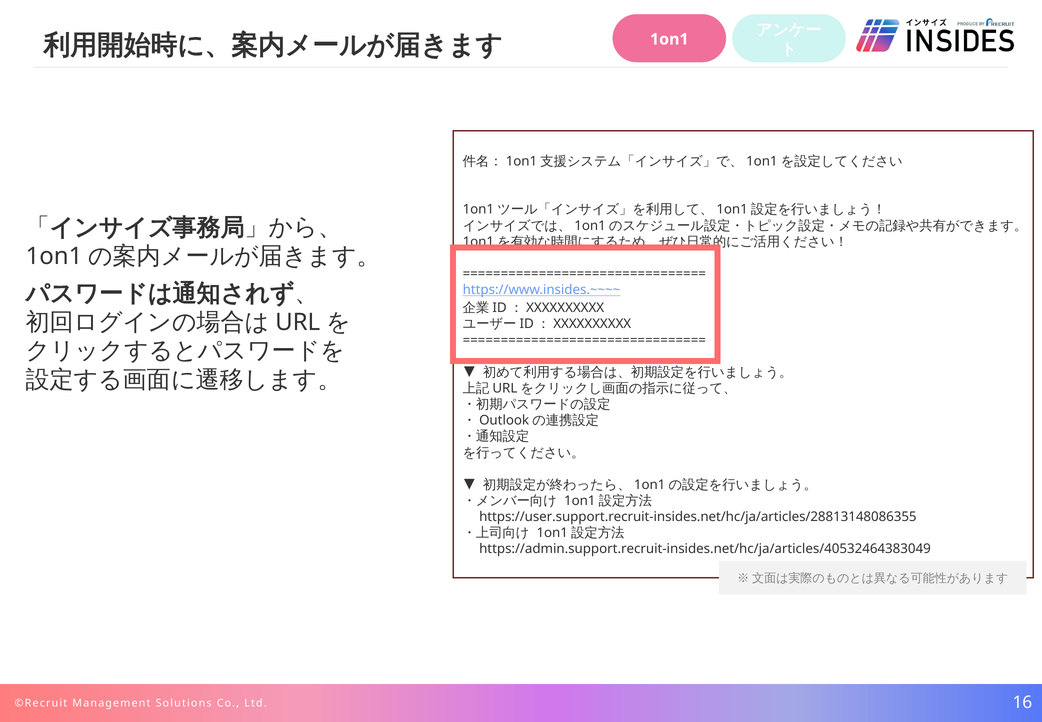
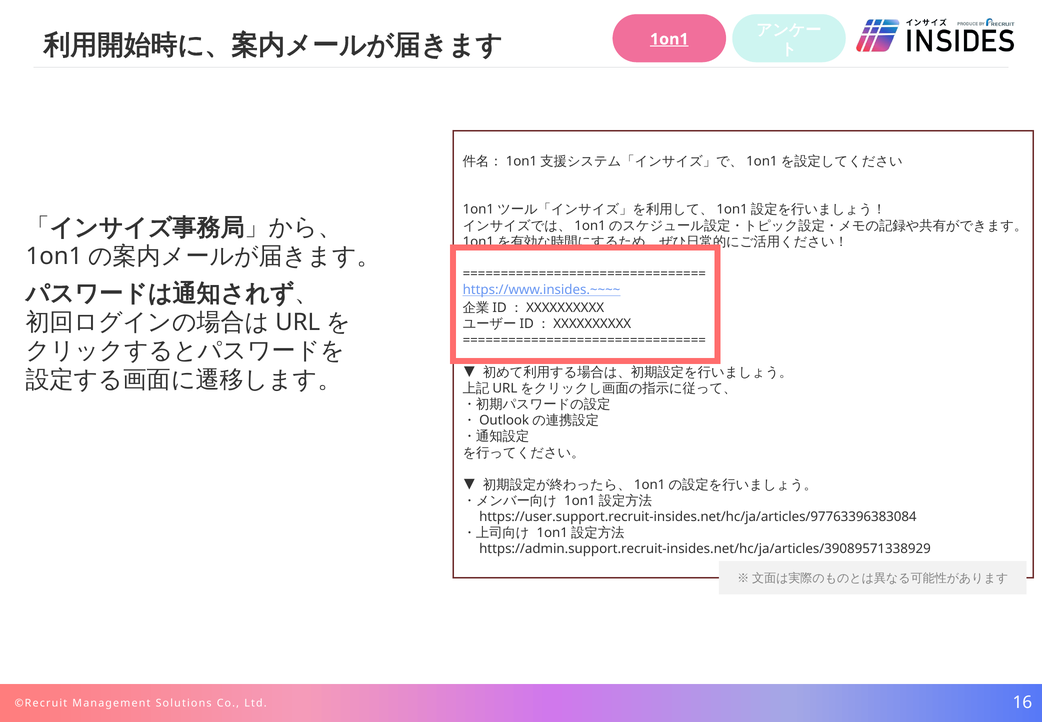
1on1 underline: none -> present (669, 39)
https://user.support.recruit-insides.net/hc/ja/articles/28813148086355: https://user.support.recruit-insides.net/hc/ja/articles/28813148086355 -> https://user.support.recruit-insides.net/hc/ja/articles/97763396383084 (698, 516)
https://admin.support.recruit-insides.net/hc/ja/articles/40532464383049: https://admin.support.recruit-insides.net/hc/ja/articles/40532464383049 -> https://admin.support.recruit-insides.net/hc/ja/articles/39089571338929 (705, 549)
